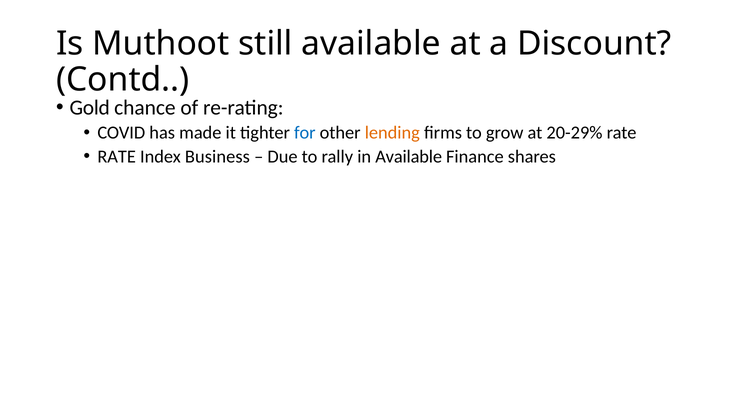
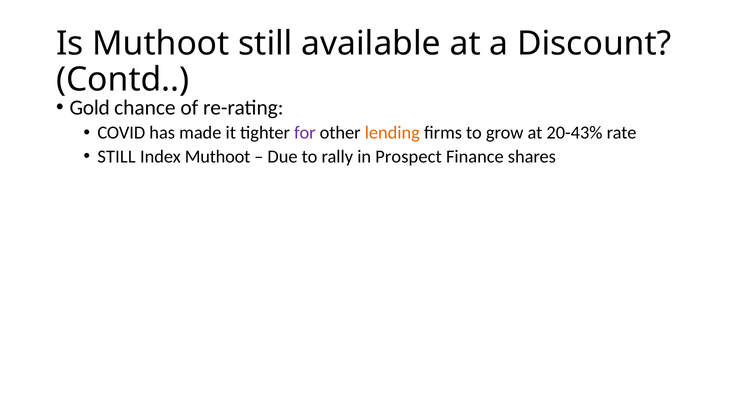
for colour: blue -> purple (305, 133)
20-29%: 20-29% -> 20-43% (574, 133)
RATE: RATE -> STILL (117, 157)
Index Business: Business -> Muthoot (218, 157)
in Available: Available -> Prospect (408, 157)
